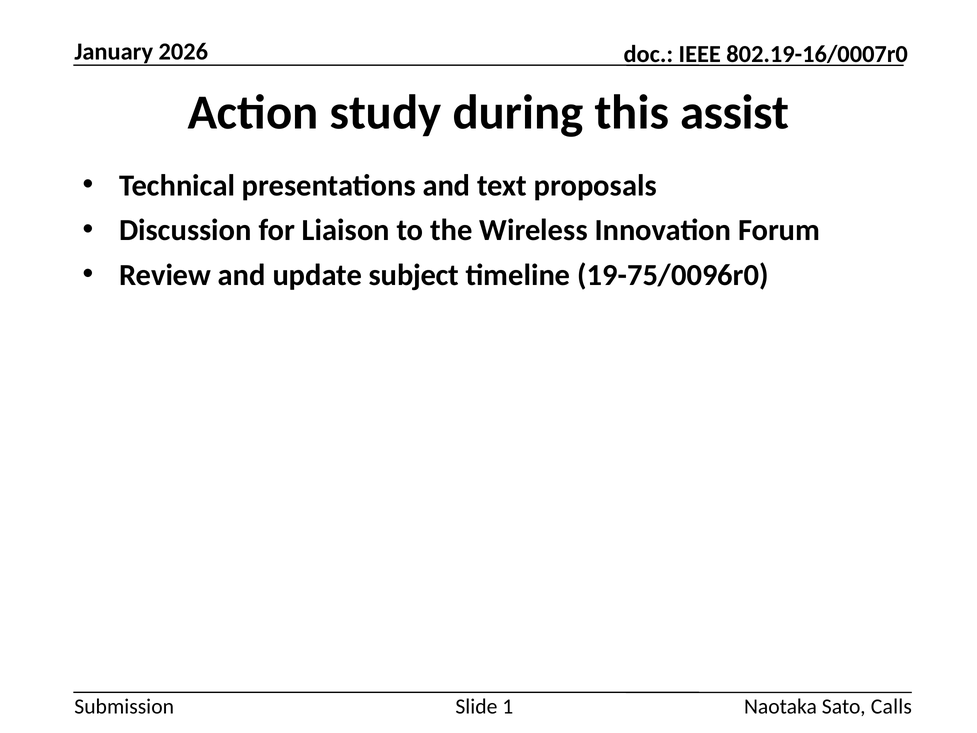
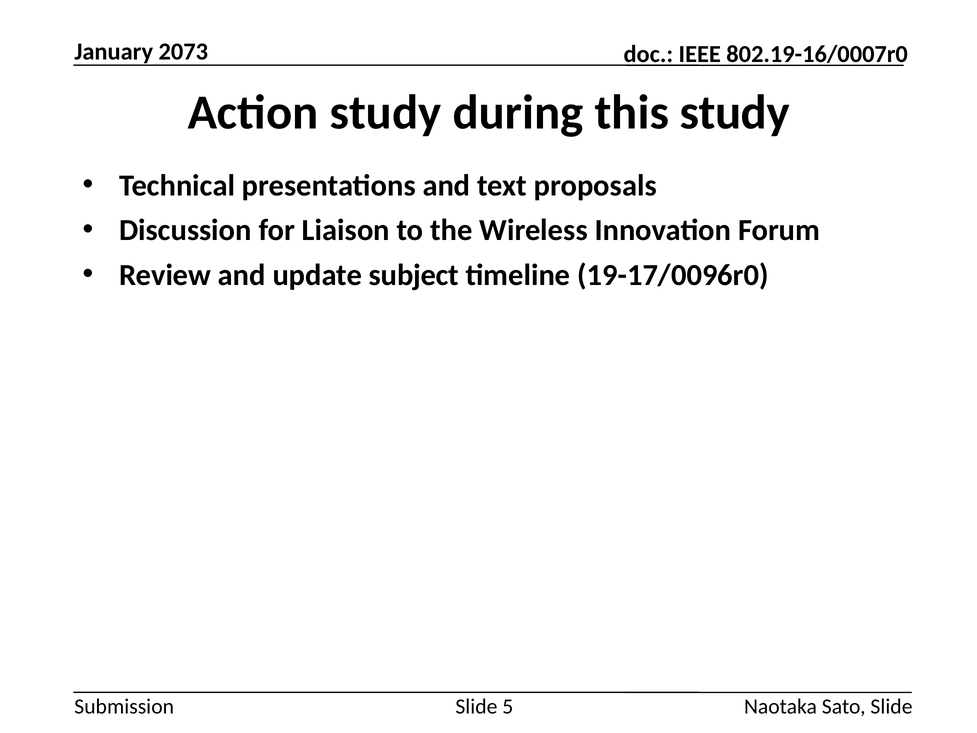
2026: 2026 -> 2073 (183, 52)
this assist: assist -> study (735, 113)
19-75/0096r0: 19-75/0096r0 -> 19-17/0096r0 (673, 275)
1: 1 -> 5 (508, 706)
Sato Calls: Calls -> Slide (891, 706)
